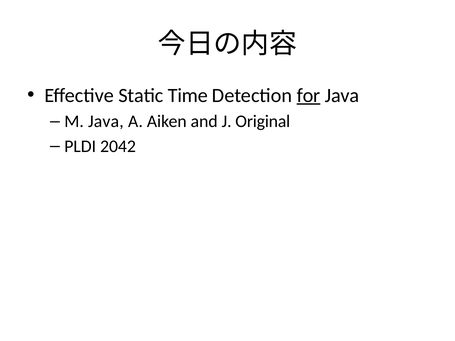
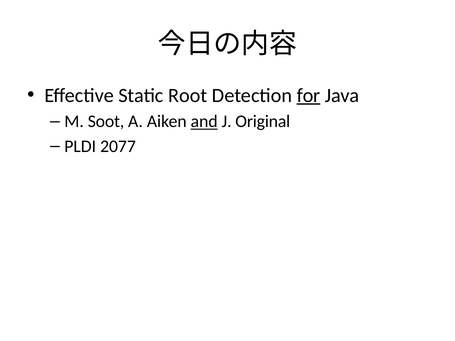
Time: Time -> Root (188, 95)
M Java: Java -> Soot (106, 122)
and underline: none -> present (204, 122)
2042: 2042 -> 2077 (118, 146)
